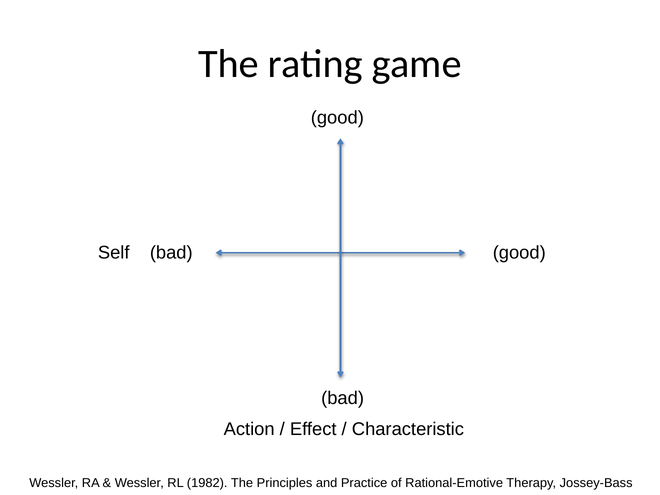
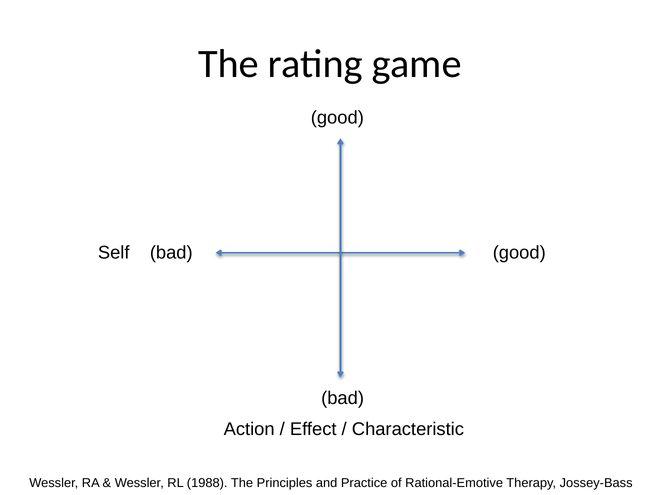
1982: 1982 -> 1988 (207, 483)
